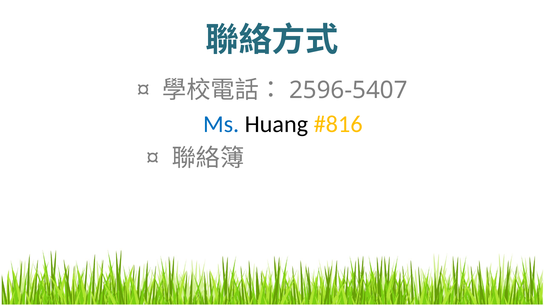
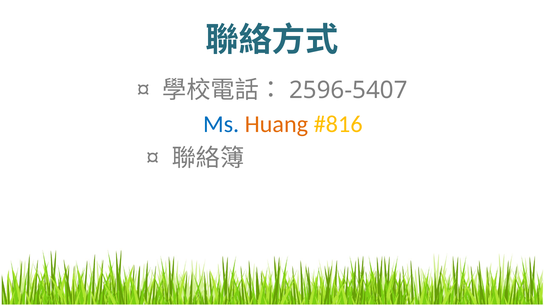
Huang colour: black -> orange (277, 124)
